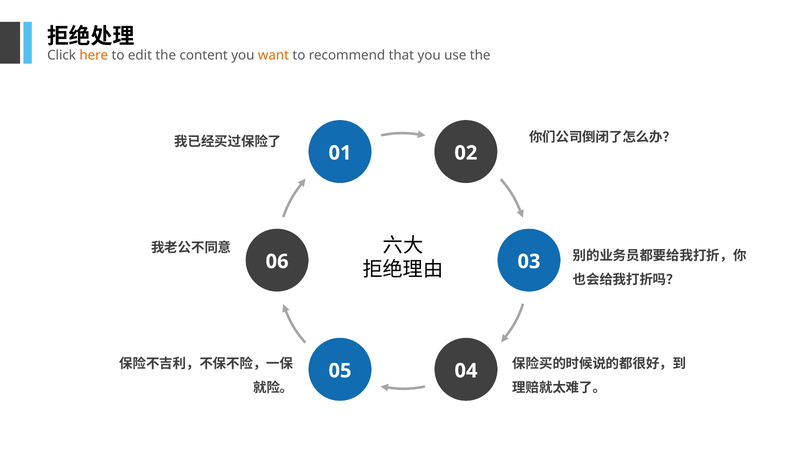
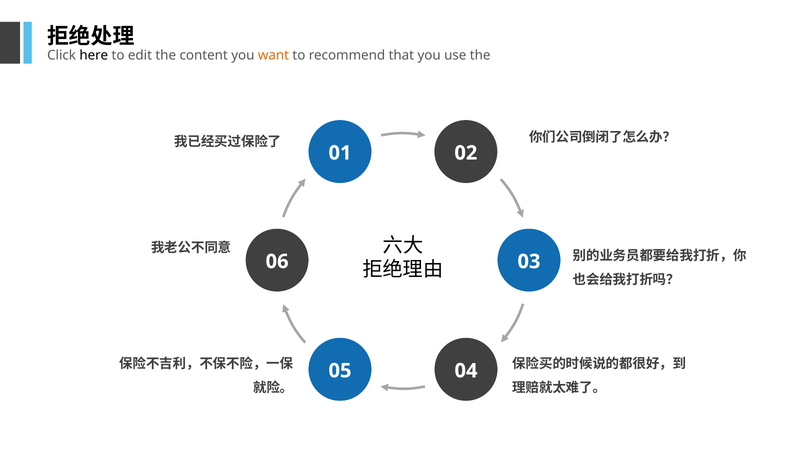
here colour: orange -> black (94, 55)
